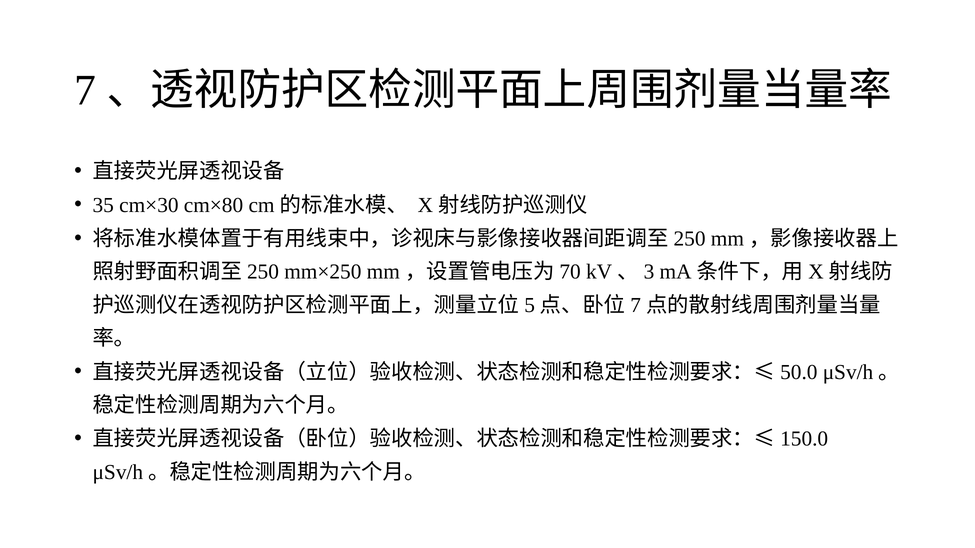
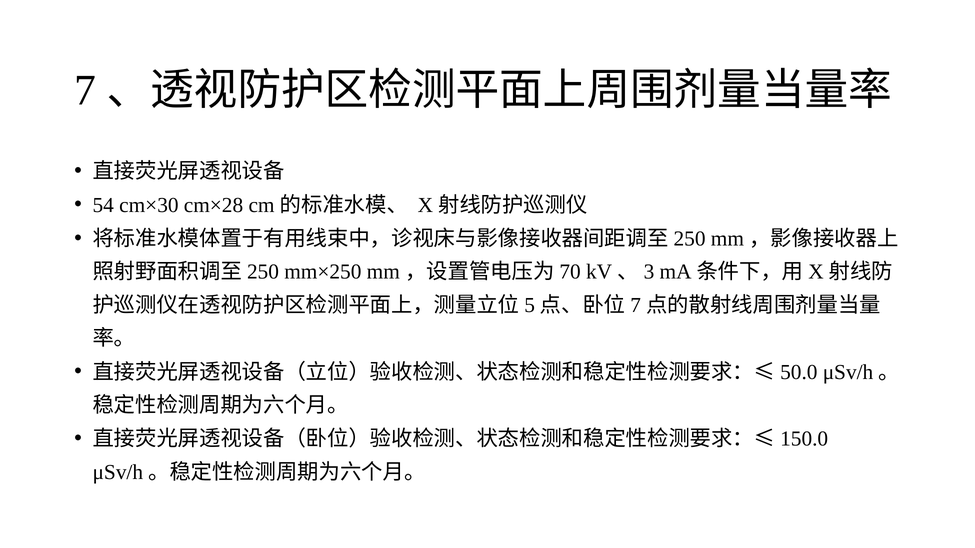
35: 35 -> 54 (103, 205)
cm×80: cm×80 -> cm×28 (214, 205)
